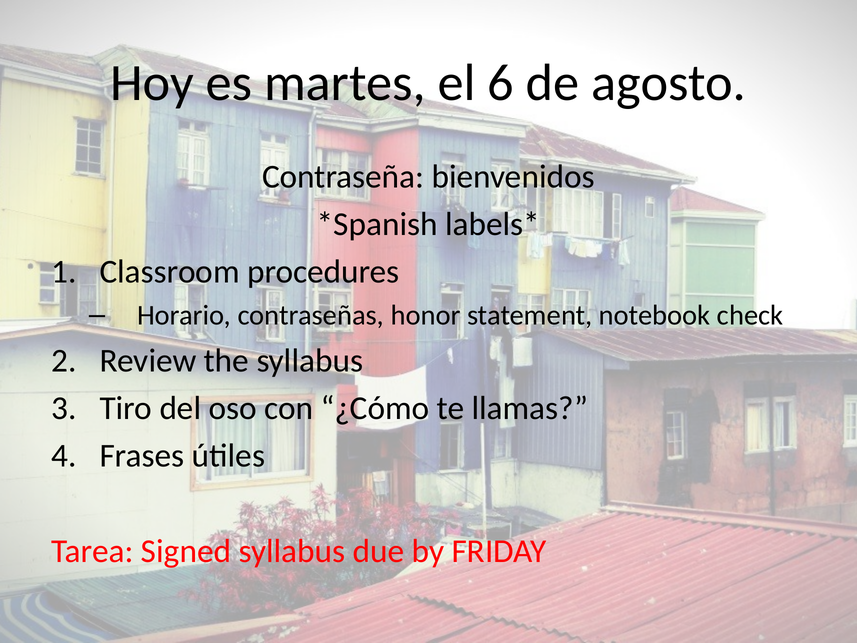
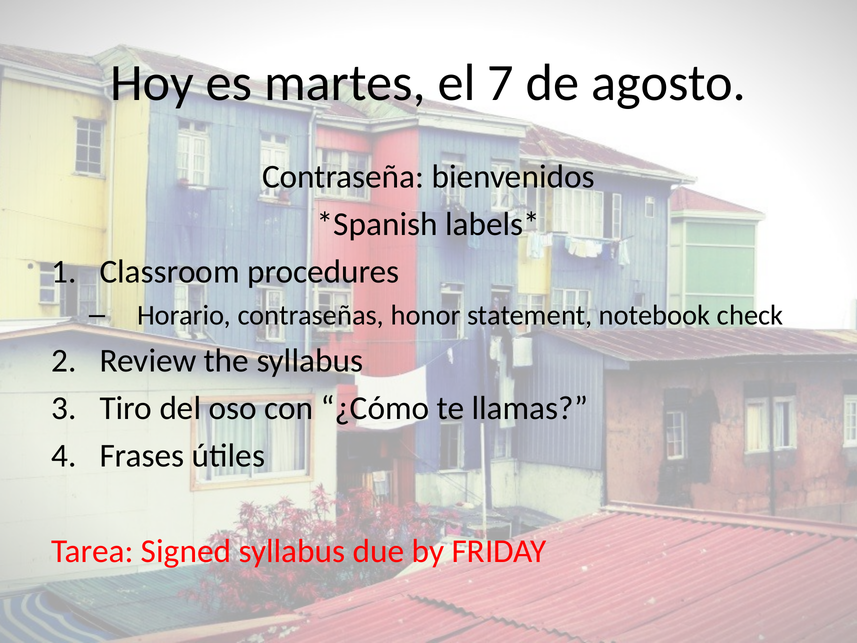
6: 6 -> 7 (501, 83)
